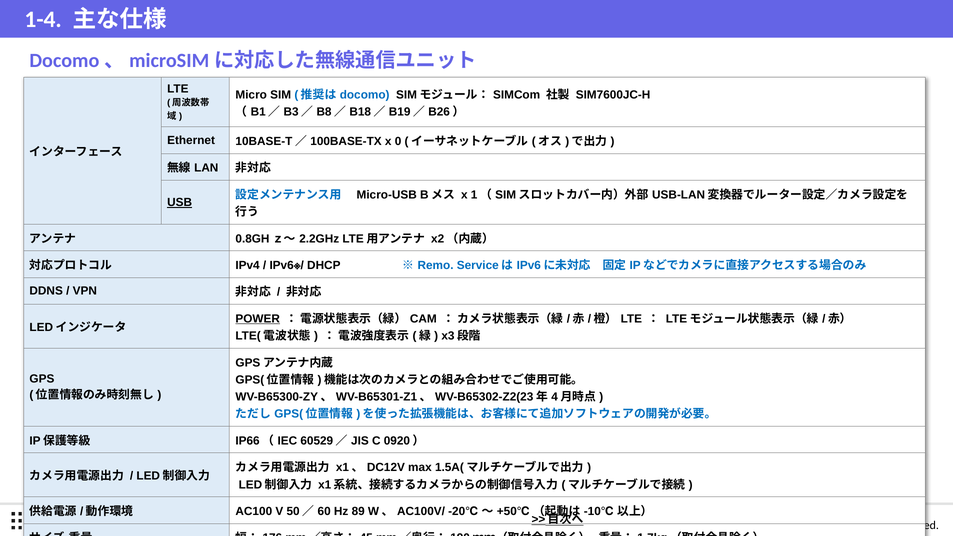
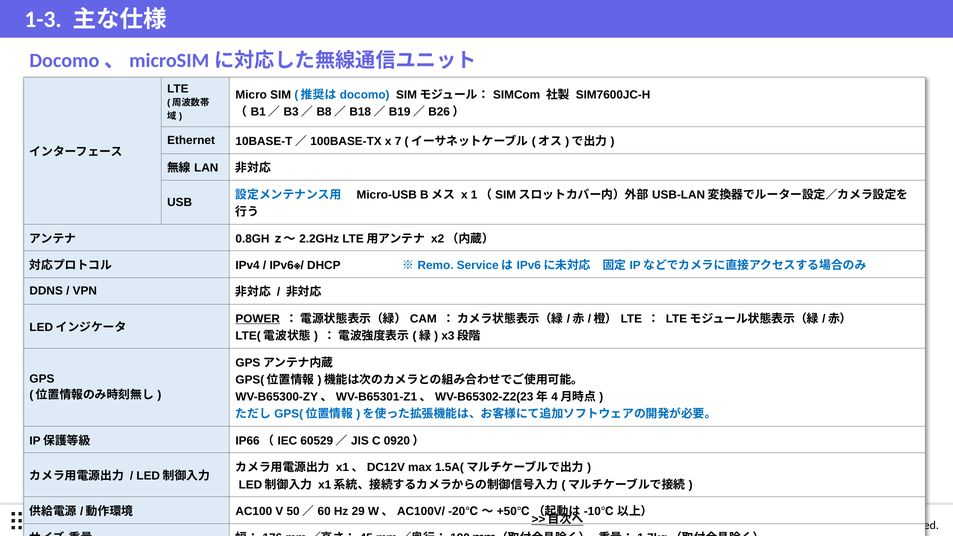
1-4: 1-4 -> 1-3 (43, 20)
0: 0 -> 7 (398, 141)
USB underline: present -> none (180, 202)
89: 89 -> 29 (358, 511)
